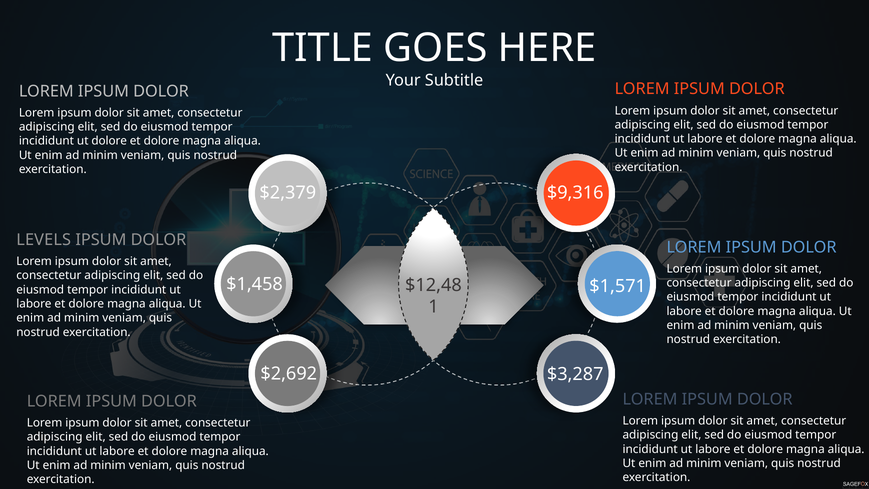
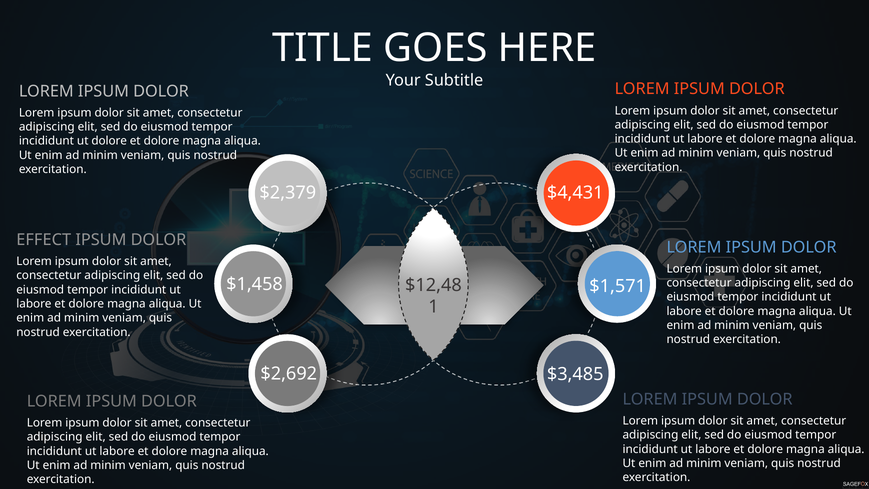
$9,316: $9,316 -> $4,431 (575, 193)
LEVELS: LEVELS -> EFFECT (44, 240)
$3,287: $3,287 -> $3,485 (575, 374)
